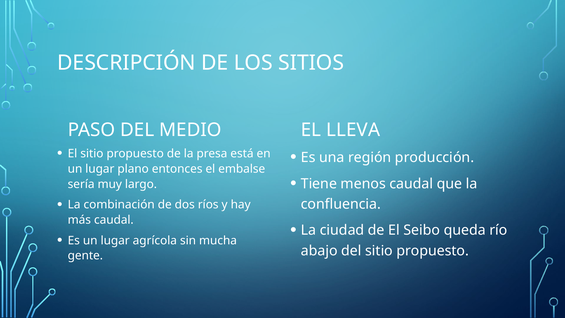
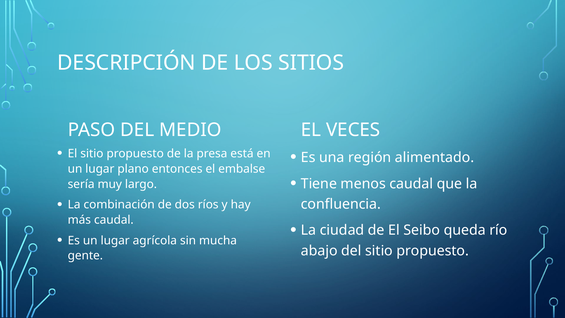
LLEVA: LLEVA -> VECES (353, 130)
producción: producción -> alimentado (435, 157)
